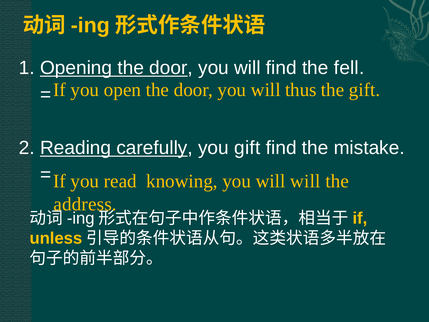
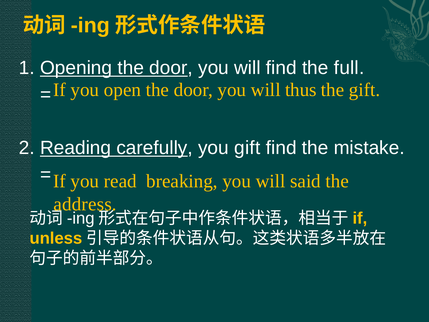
fell: fell -> full (349, 68)
knowing: knowing -> breaking (182, 181)
will will: will -> said (305, 181)
